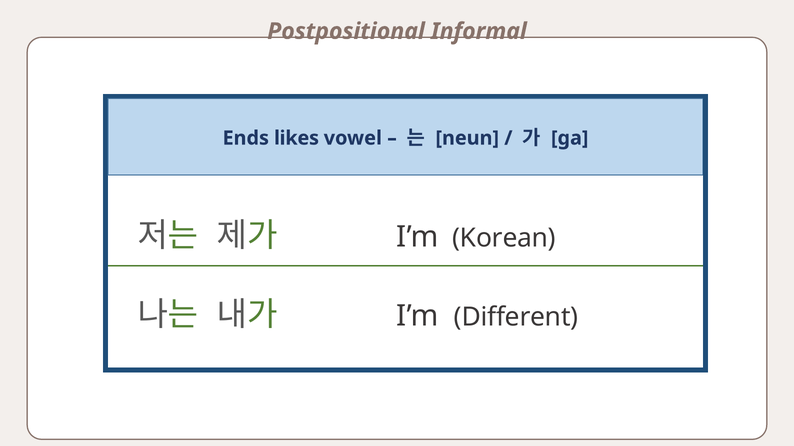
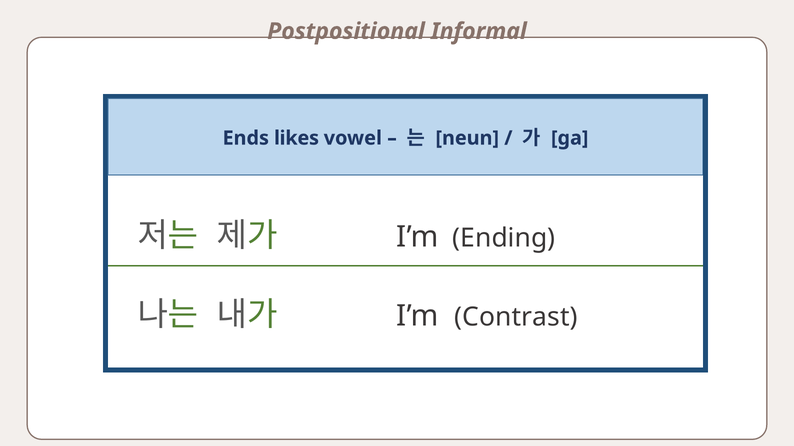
Korean: Korean -> Ending (504, 238)
Different: Different -> Contrast (516, 317)
